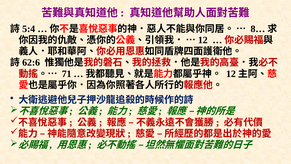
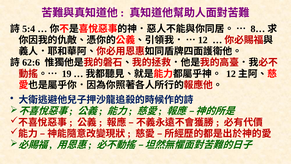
71: 71 -> 19 (67, 74)
